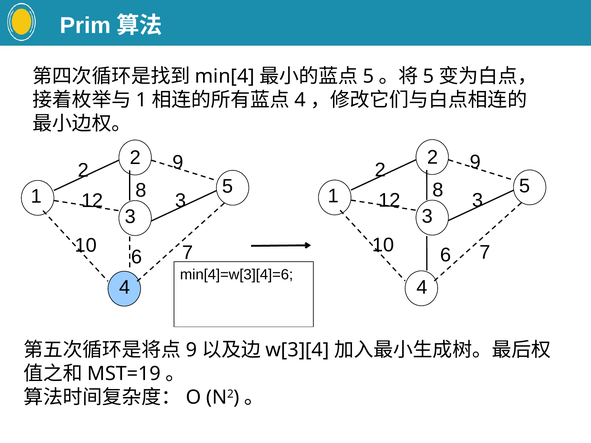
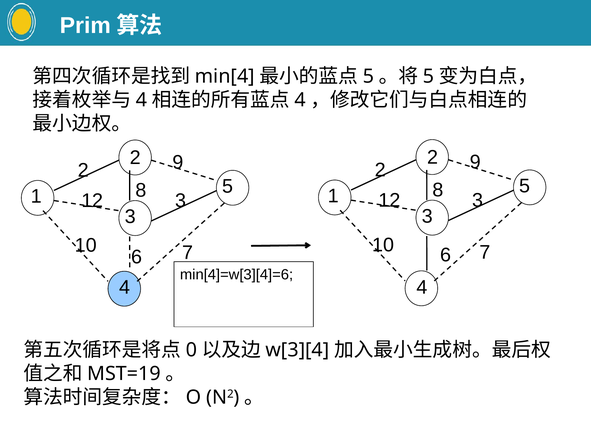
1: 1 -> 4 (141, 100)
9: 9 -> 0 (191, 350)
